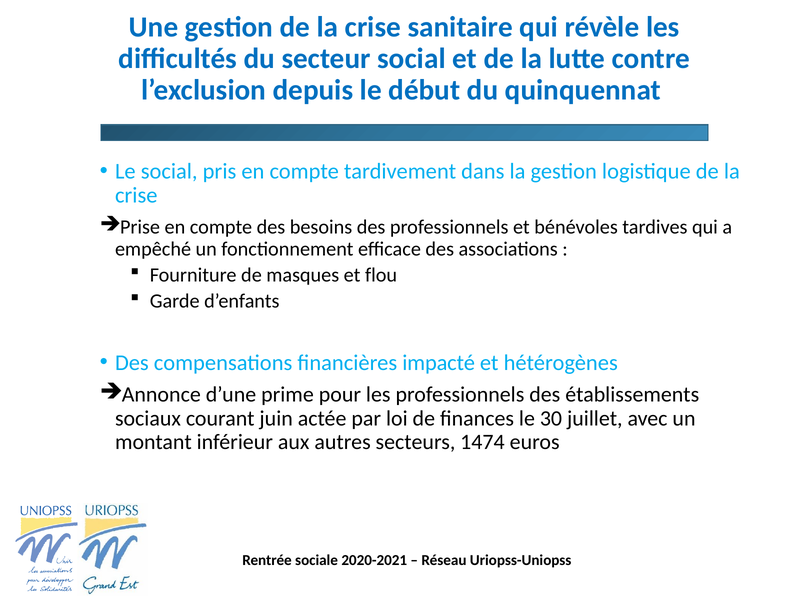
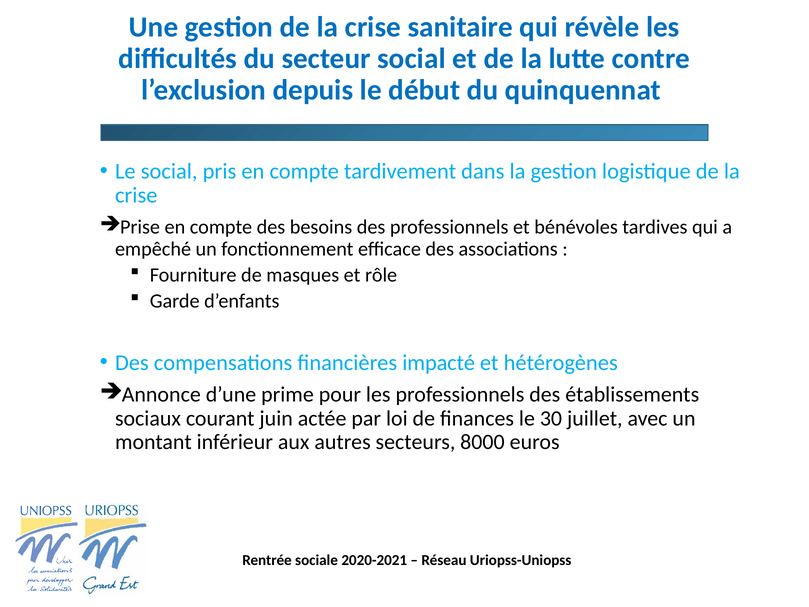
flou: flou -> rôle (381, 275)
1474: 1474 -> 8000 (482, 442)
